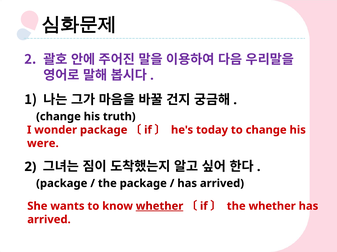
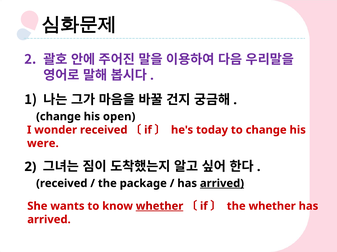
truth: truth -> open (119, 117)
wonder package: package -> received (104, 130)
package: package -> received (62, 184)
arrived underline: none -> present (222, 184)
